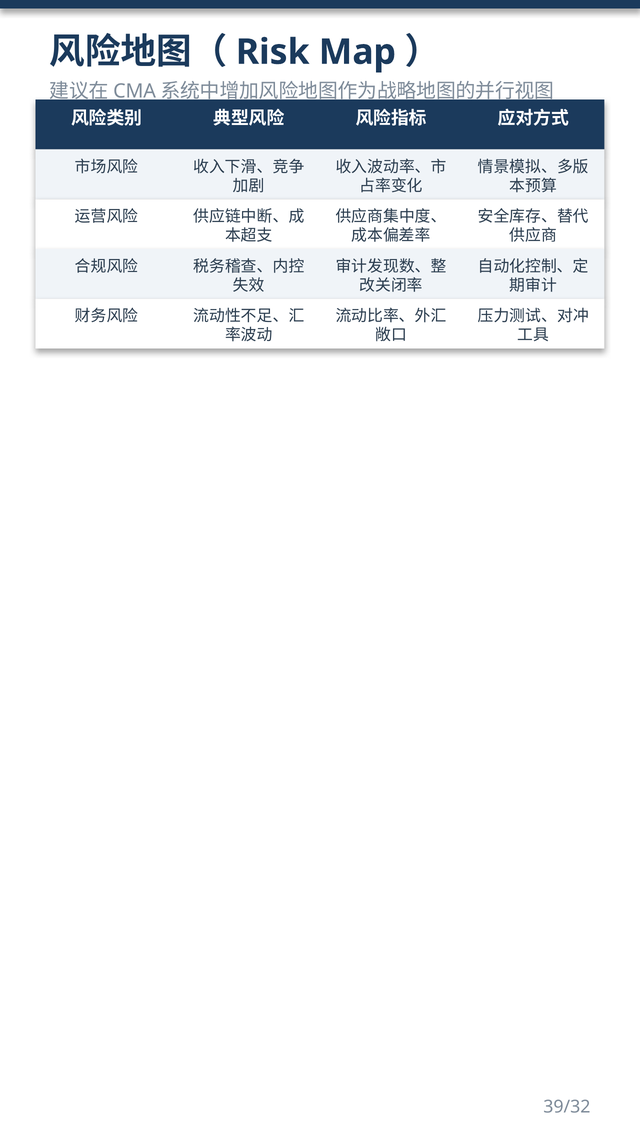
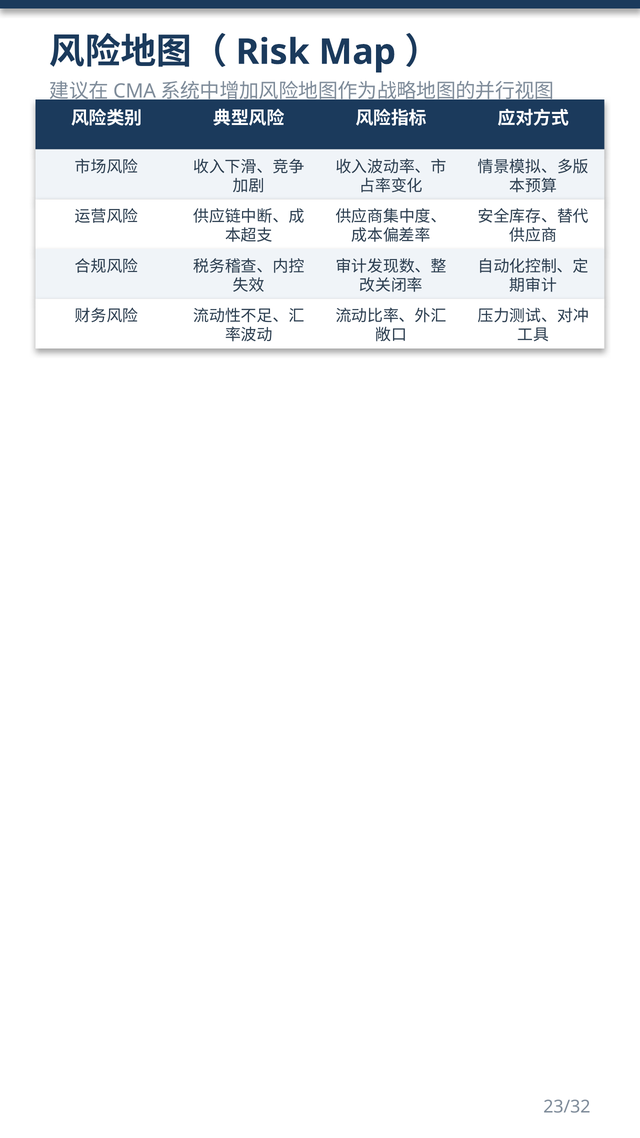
39/32: 39/32 -> 23/32 (567, 1107)
